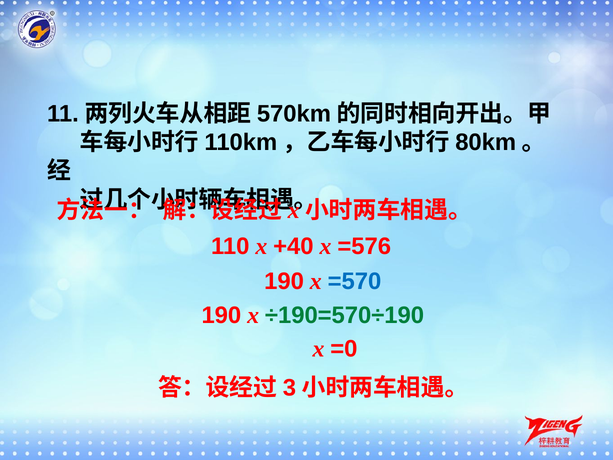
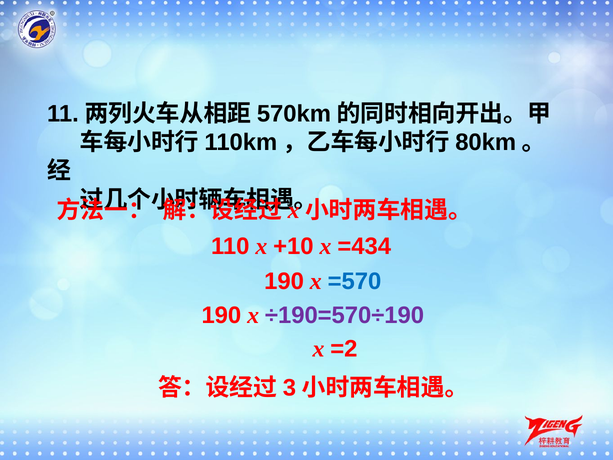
+40: +40 -> +10 (293, 246)
=576: =576 -> =434 (364, 246)
÷190=570÷190 colour: green -> purple (345, 315)
=0: =0 -> =2 (344, 349)
